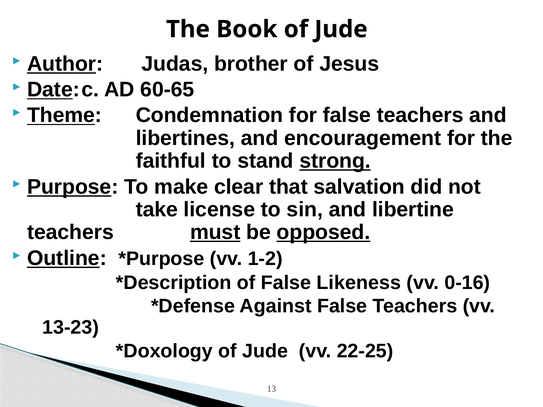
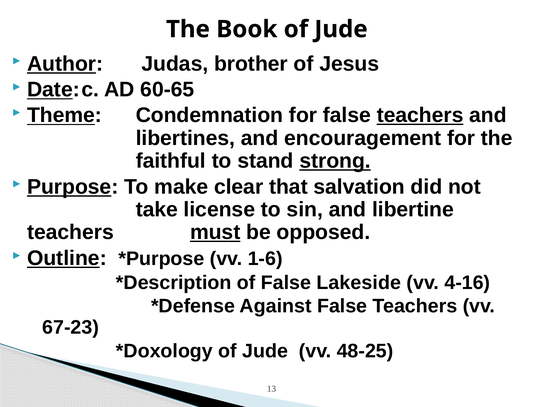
teachers underline: none -> present (420, 115)
opposed underline: present -> none (323, 232)
1-2: 1-2 -> 1-6 (265, 259)
Likeness: Likeness -> Lakeside (359, 283)
0-16: 0-16 -> 4-16 (467, 283)
13-23: 13-23 -> 67-23 (71, 328)
22-25: 22-25 -> 48-25 (365, 351)
